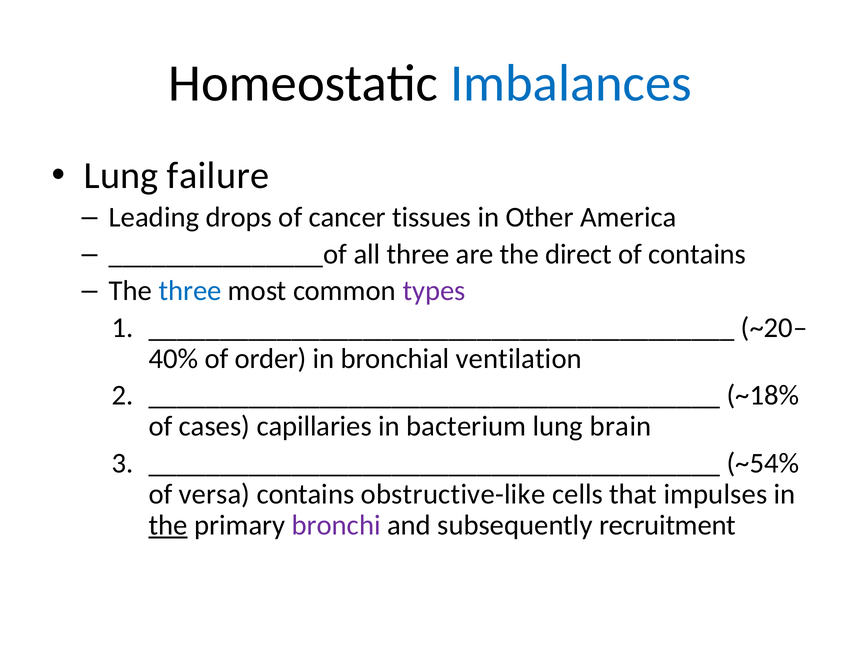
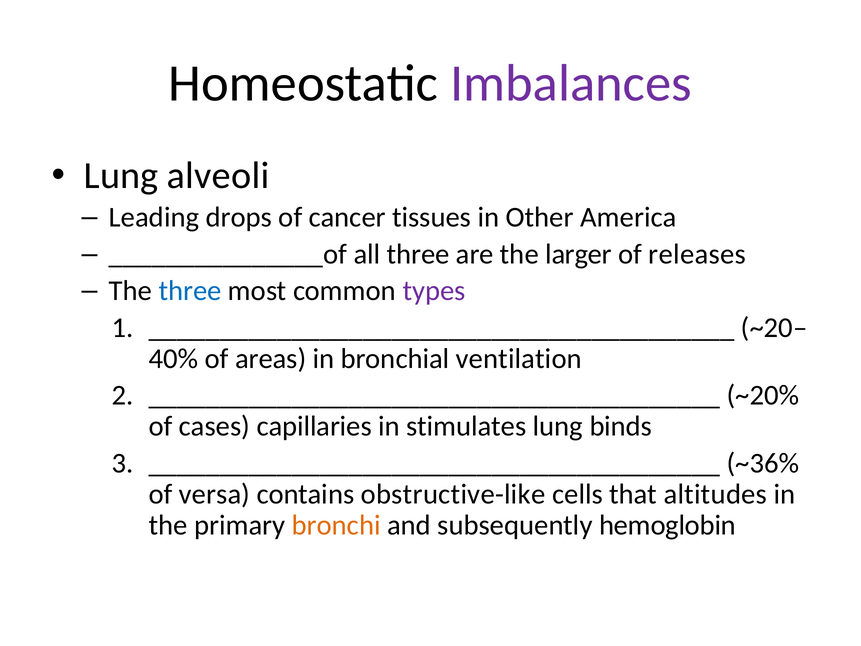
Imbalances colour: blue -> purple (571, 83)
failure: failure -> alveoli (218, 175)
direct: direct -> larger (579, 254)
of contains: contains -> releases (697, 254)
order: order -> areas (271, 359)
~18%: ~18% -> ~20% (763, 395)
bacterium: bacterium -> stimulates (466, 426)
brain: brain -> binds (621, 426)
~54%: ~54% -> ~36% (763, 463)
impulses: impulses -> altitudes (715, 494)
the underline: present -> none (168, 525)
bronchi colour: purple -> orange (336, 525)
recruitment: recruitment -> hemoglobin (668, 525)
